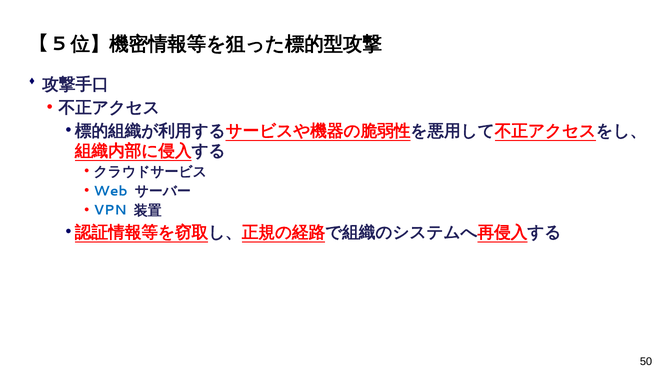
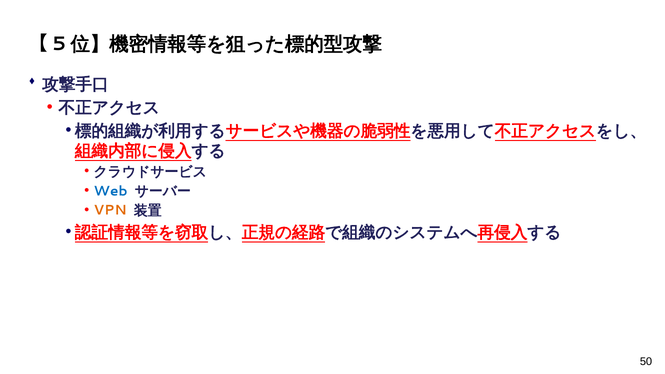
VPN colour: blue -> orange (110, 210)
